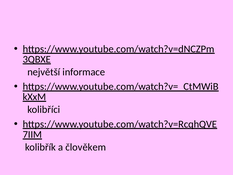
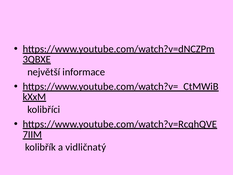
člověkem: člověkem -> vidličnatý (86, 147)
